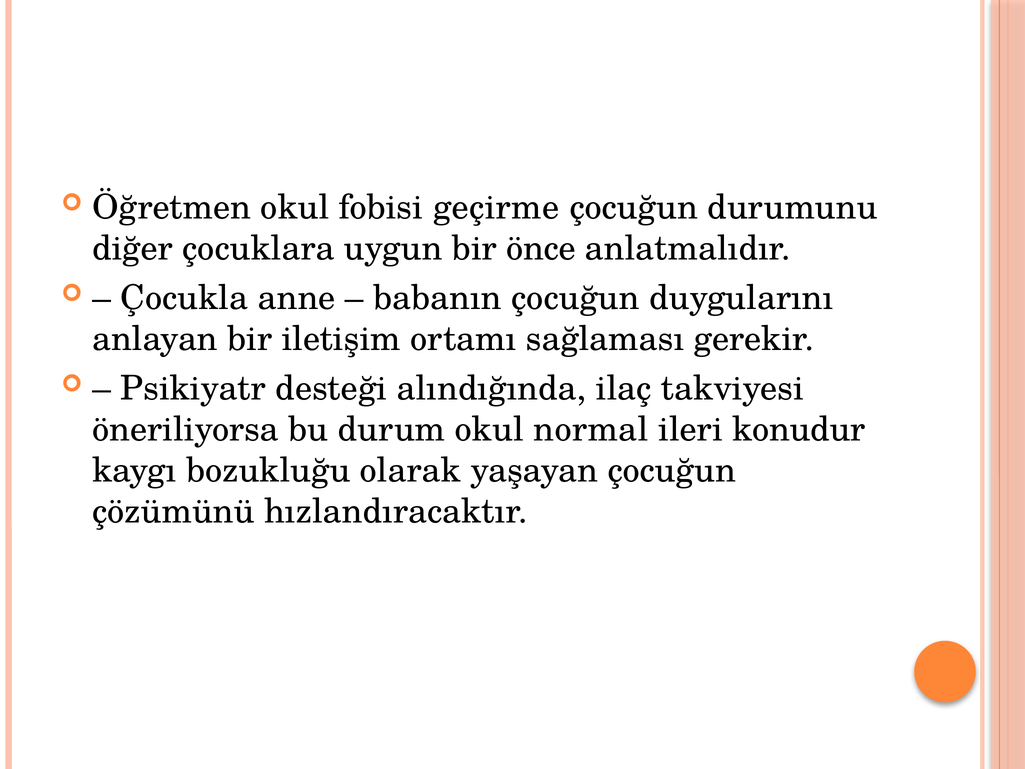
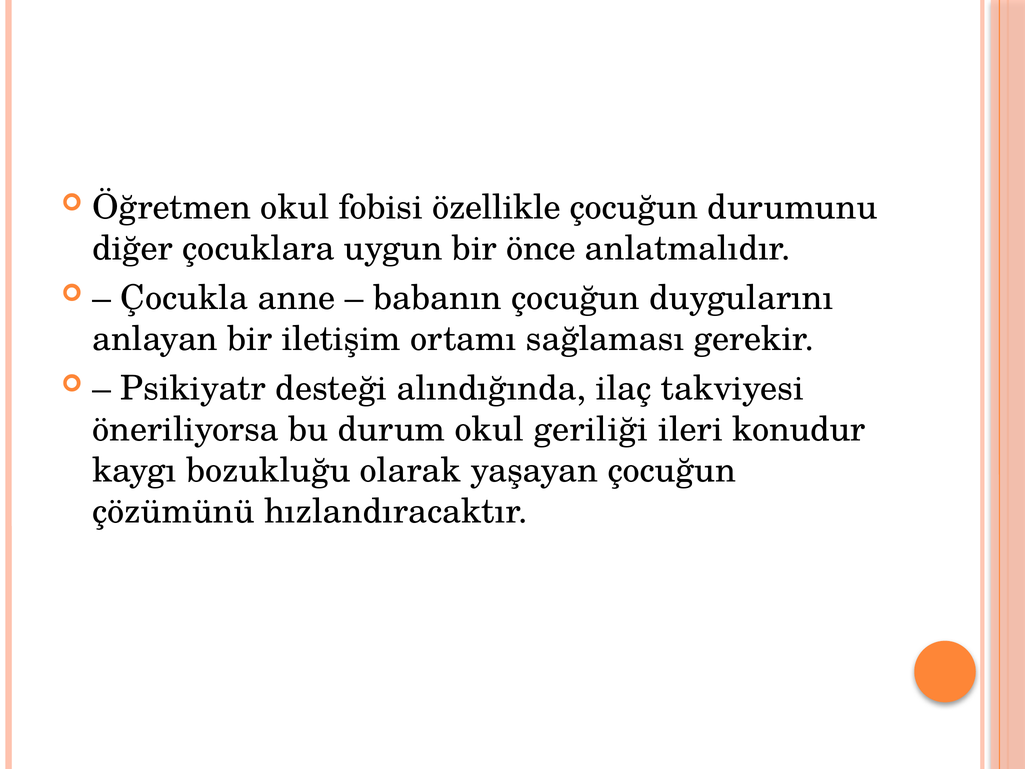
geçirme: geçirme -> özellikle (496, 207)
normal: normal -> geriliği (591, 429)
